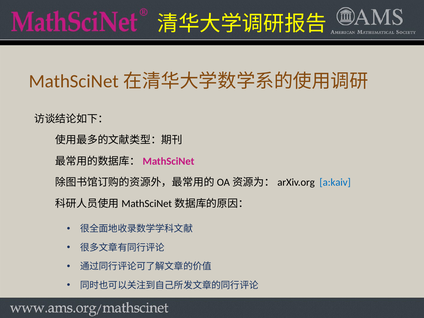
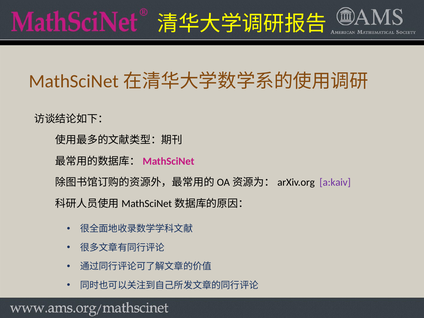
a:kaiv colour: blue -> purple (335, 182)
